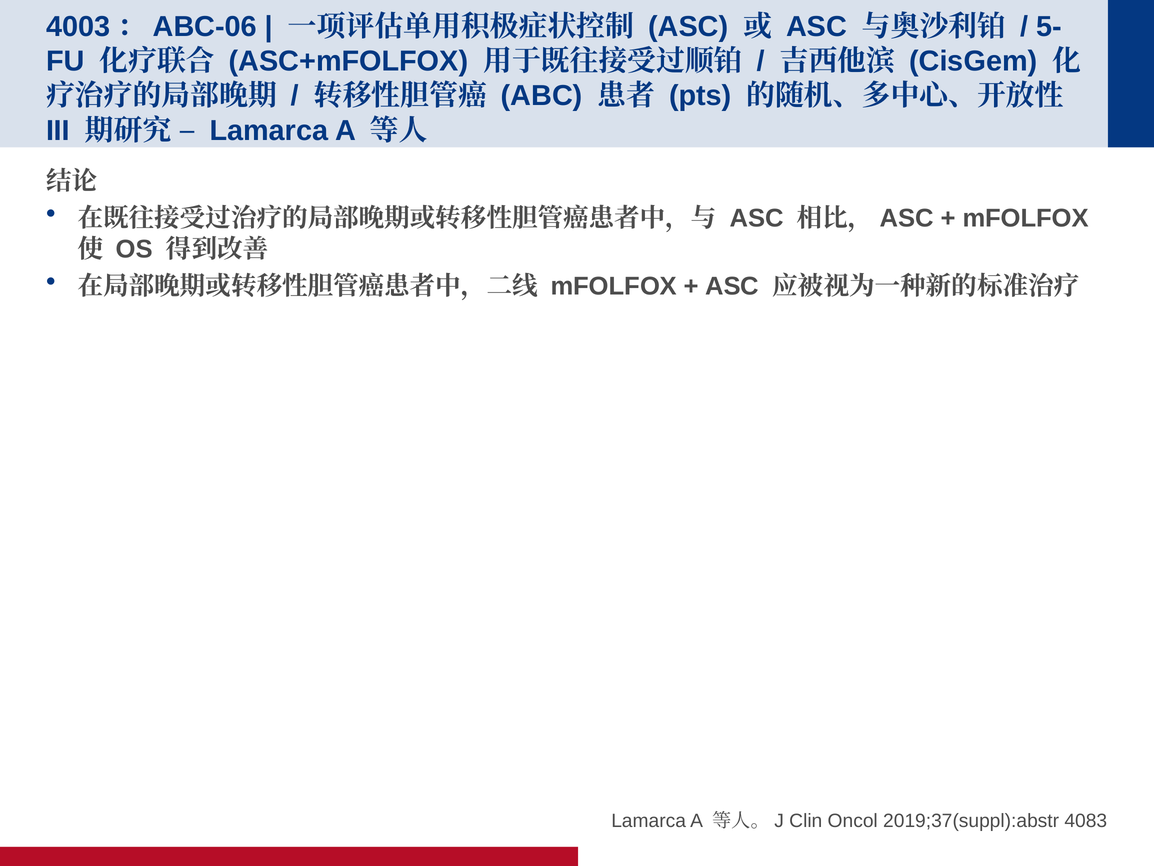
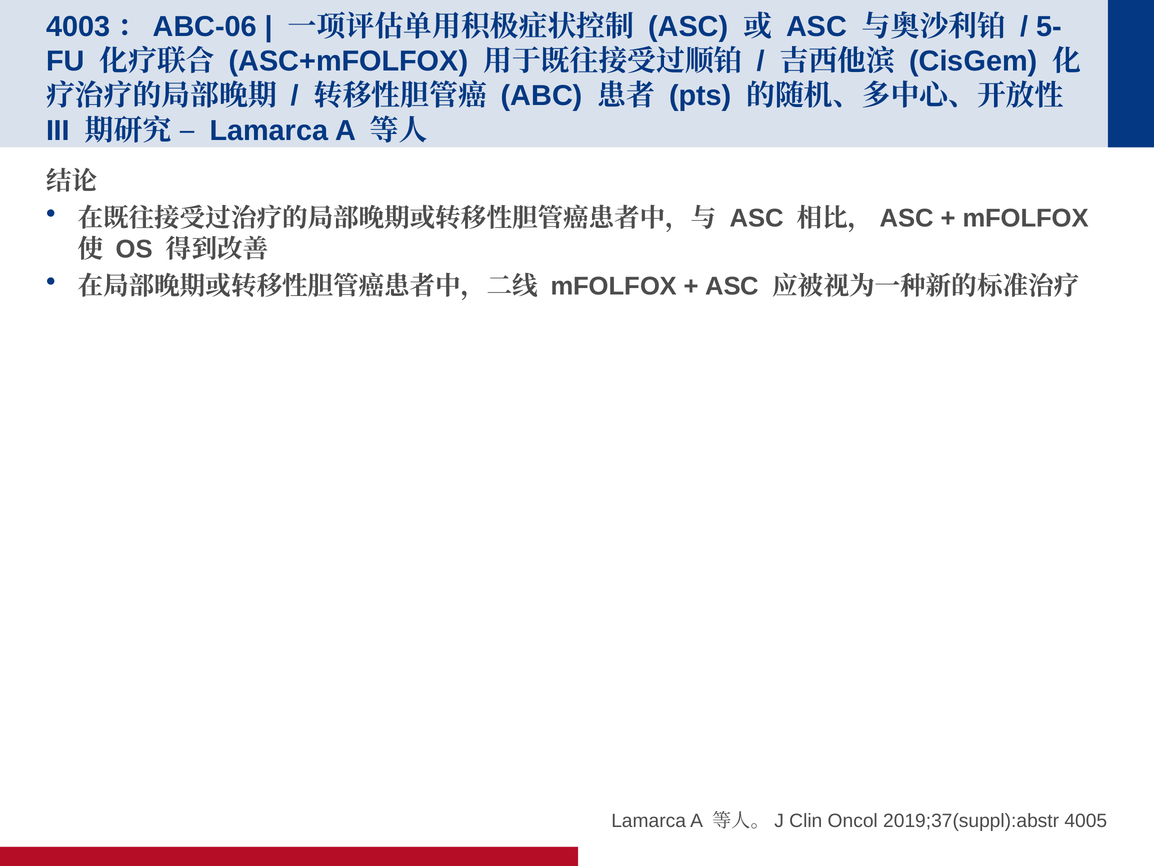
4083: 4083 -> 4005 (1086, 821)
